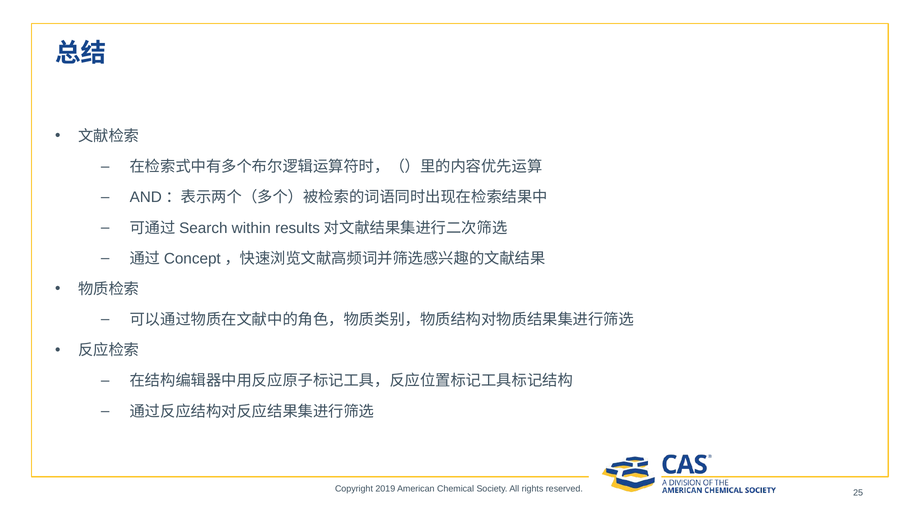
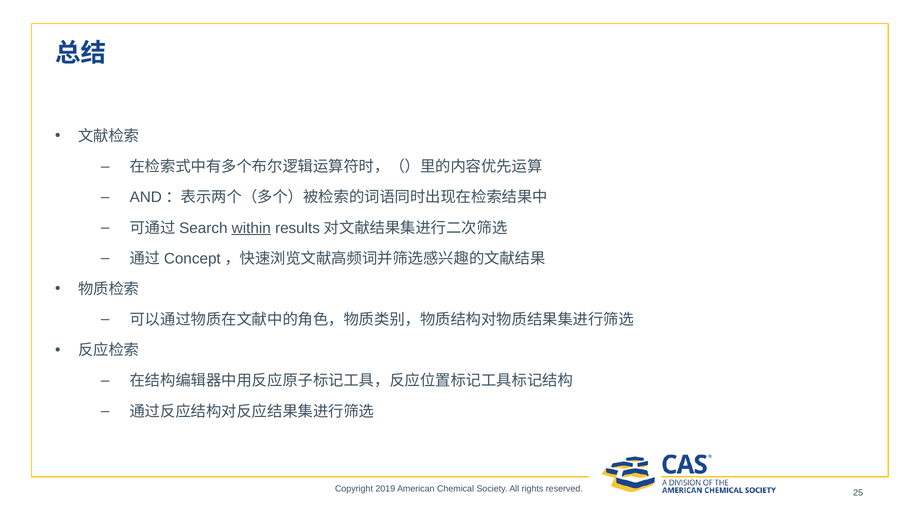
within underline: none -> present (251, 228)
